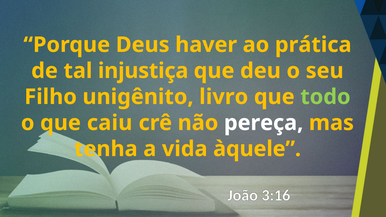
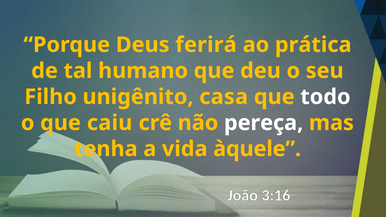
haver: haver -> ferirá (206, 45)
injustiça: injustiça -> humano (143, 71)
livro: livro -> casa (224, 97)
todo colour: light green -> white (325, 97)
